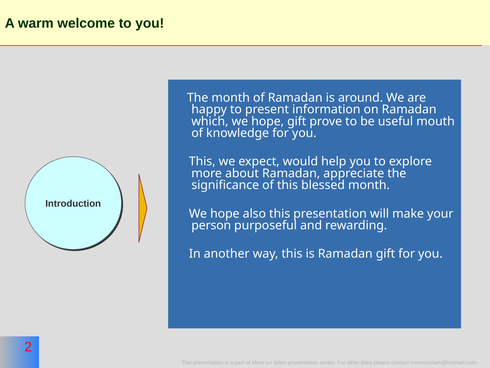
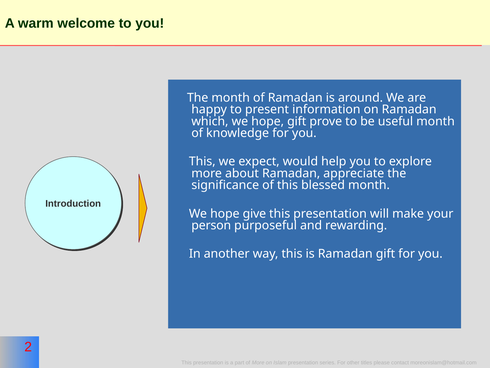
useful mouth: mouth -> month (436, 121)
also: also -> give (254, 213)
